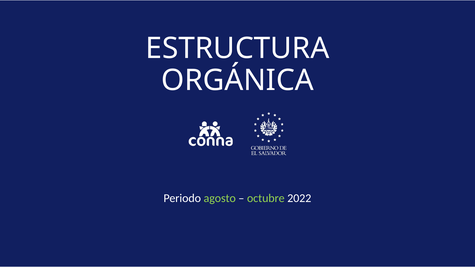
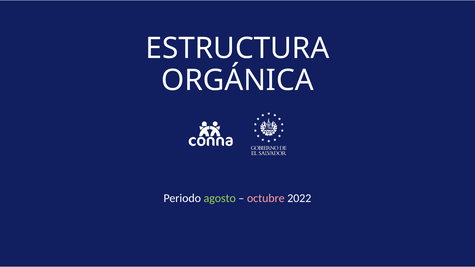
octubre colour: light green -> pink (266, 198)
